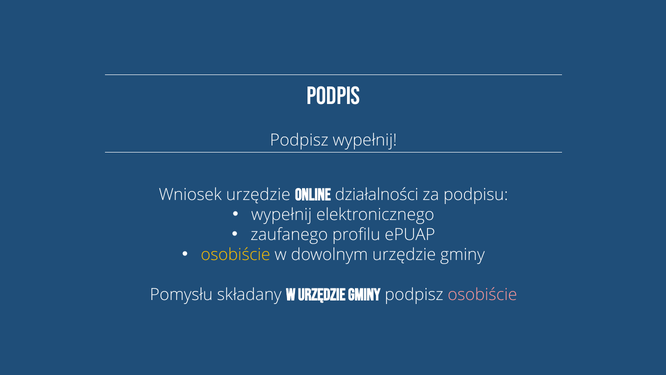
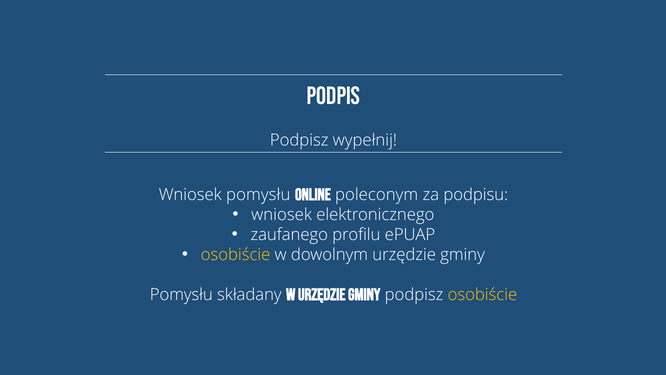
Wniosek urzędzie: urzędzie -> pomysłu (258, 194)
działalności: działalności -> poleconym (377, 194)
wypełnij: wypełnij -> wniosek (282, 214)
osobiście colour: pink -> yellow (482, 294)
